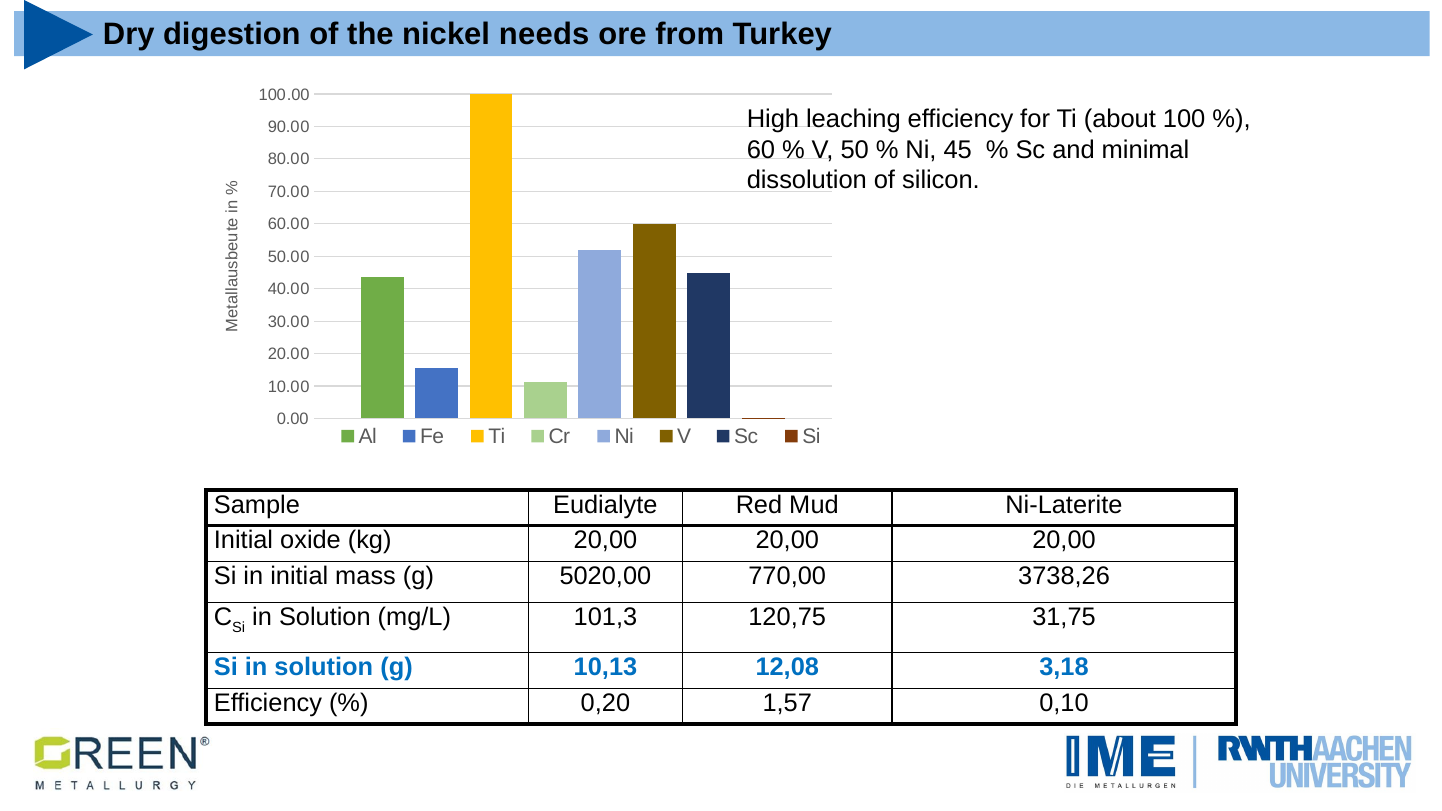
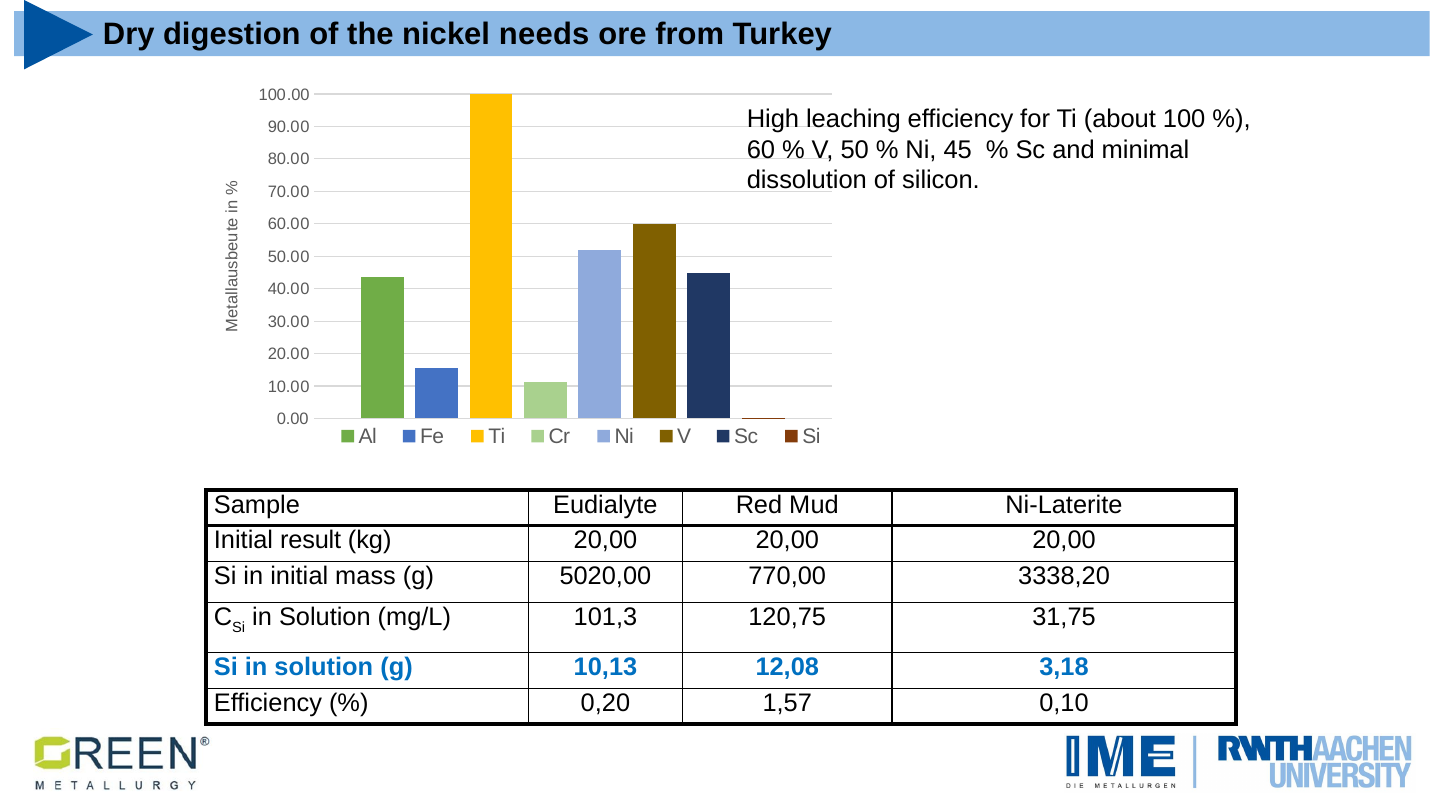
oxide: oxide -> result (311, 541)
3738,26: 3738,26 -> 3338,20 (1064, 576)
